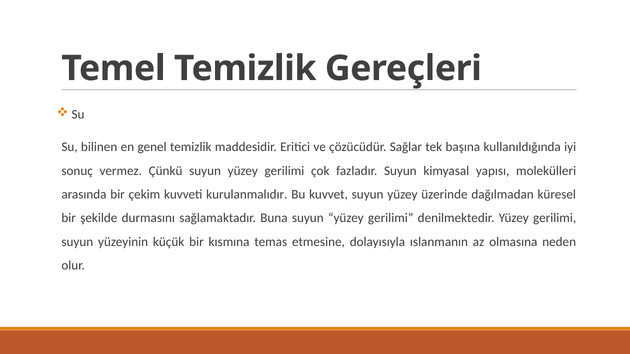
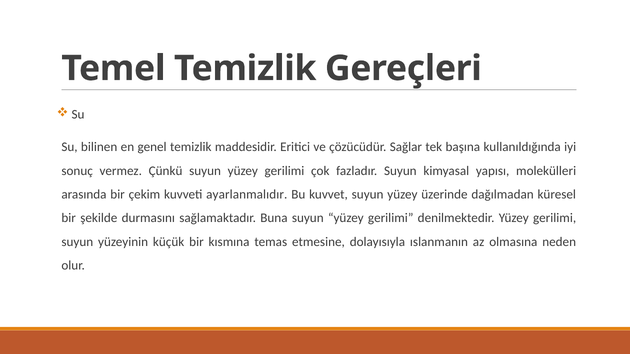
kurulanmalıdır: kurulanmalıdır -> ayarlanmalıdır (247, 195)
